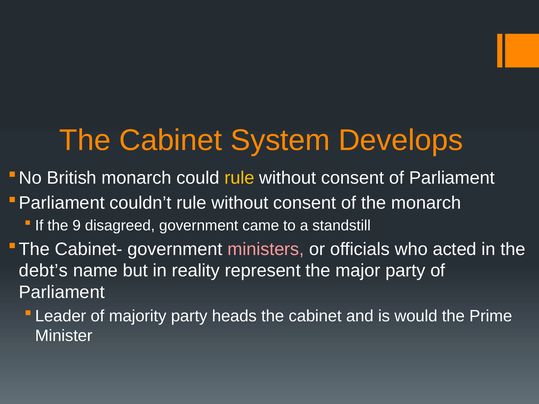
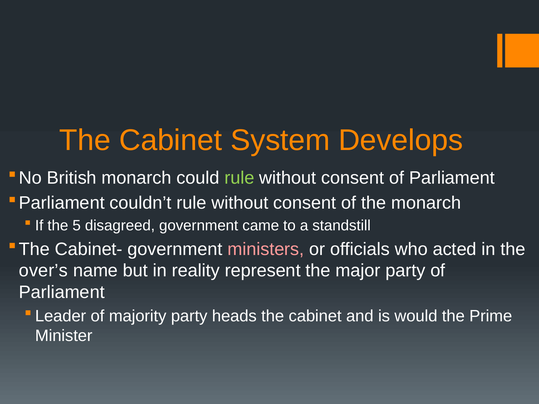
rule colour: yellow -> light green (239, 178)
9: 9 -> 5 (77, 226)
debt’s: debt’s -> over’s (43, 271)
